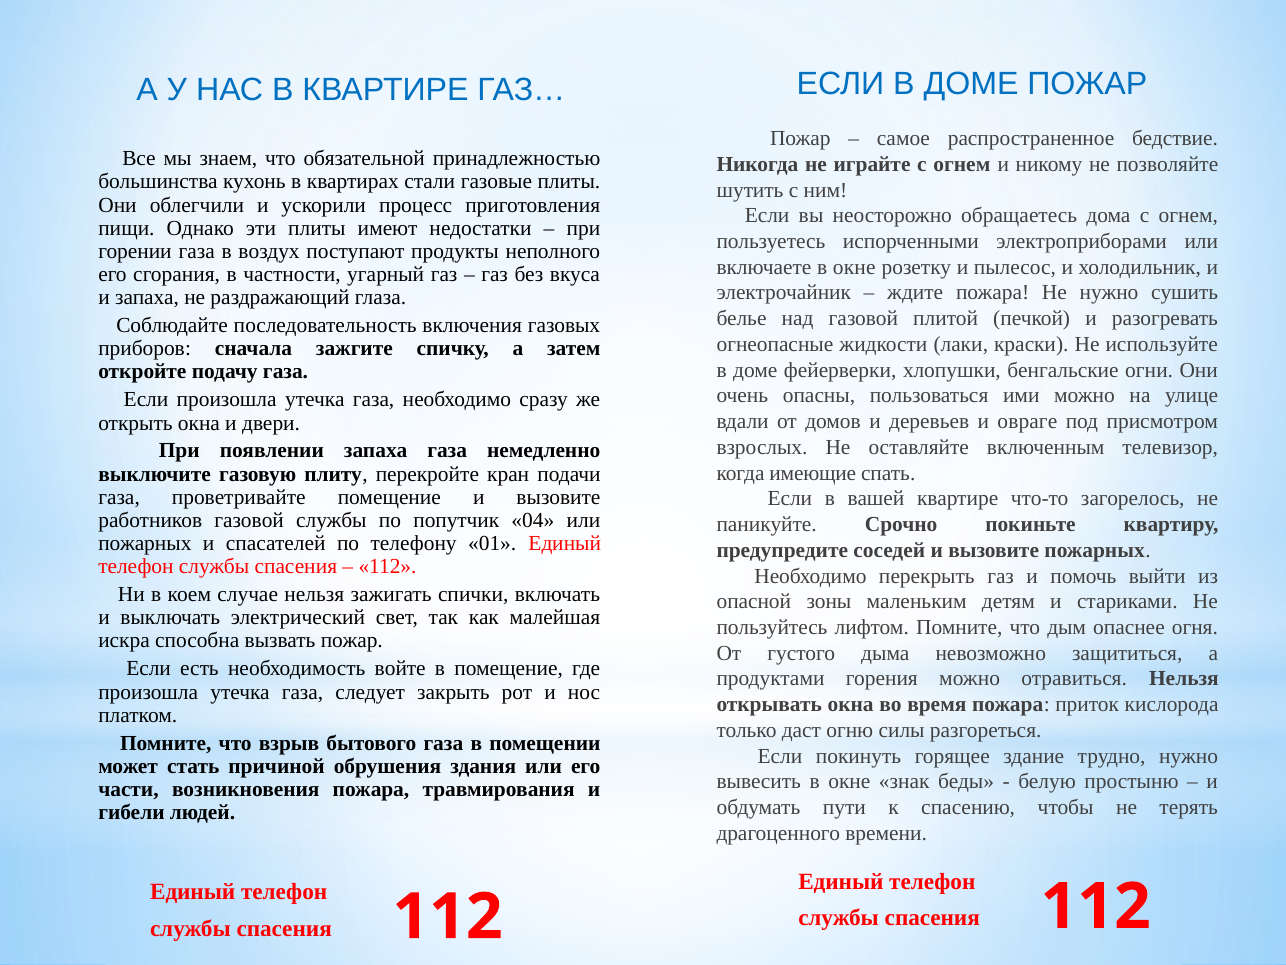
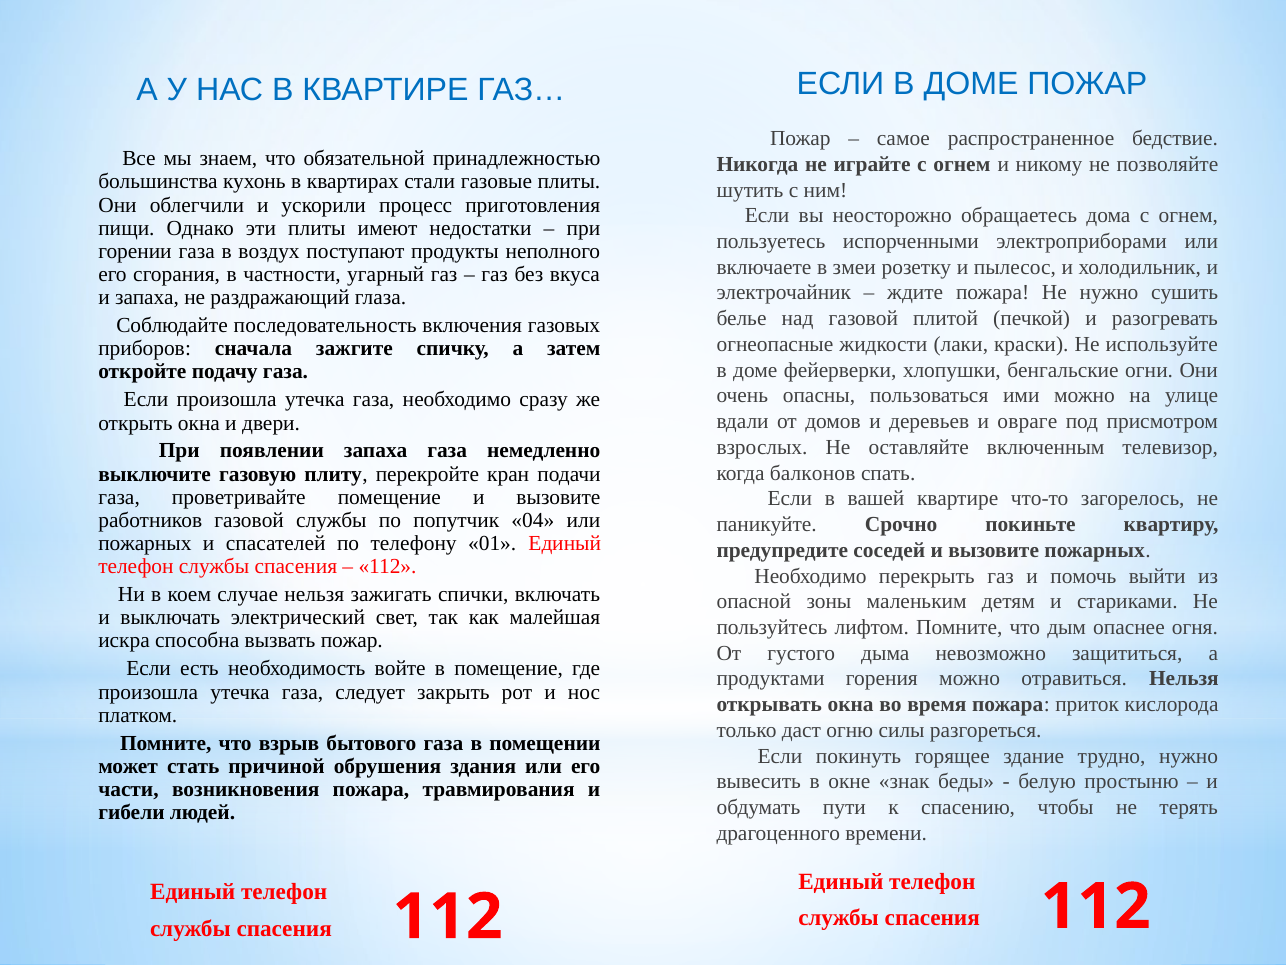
включаете в окне: окне -> змеи (854, 267)
имеющие: имеющие -> балконов (813, 473)
